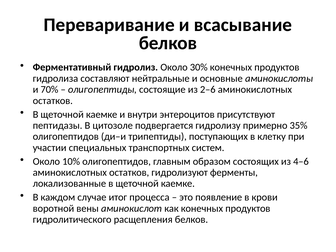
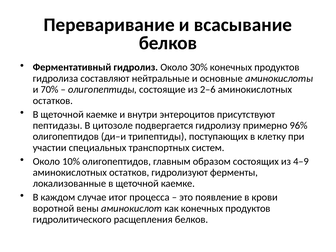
35%: 35% -> 96% (299, 125)
4–6: 4–6 -> 4–9 (301, 161)
